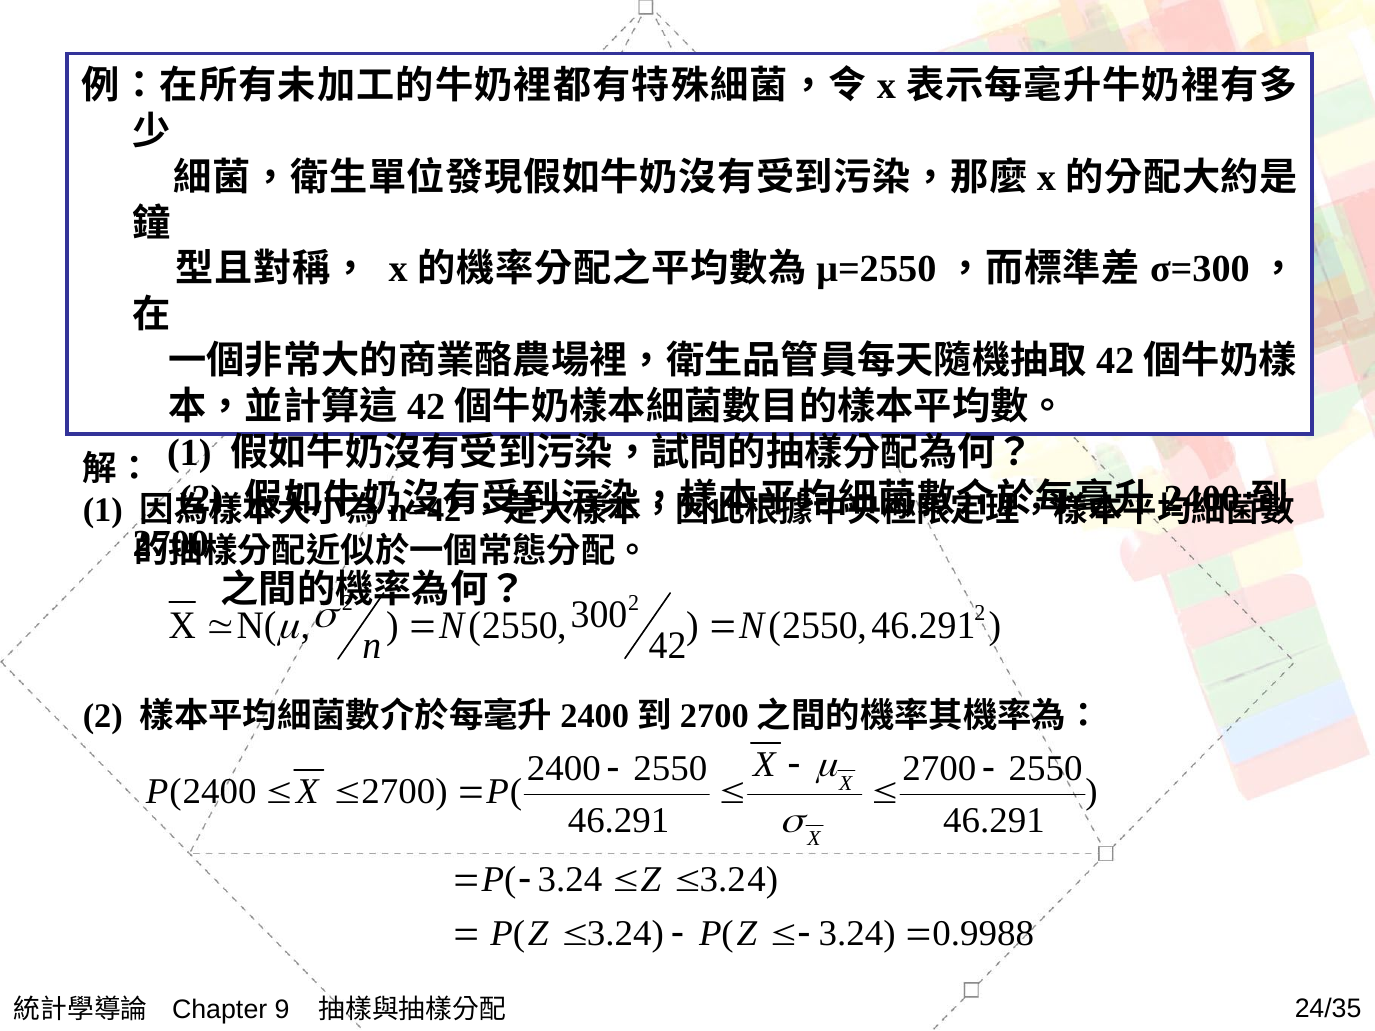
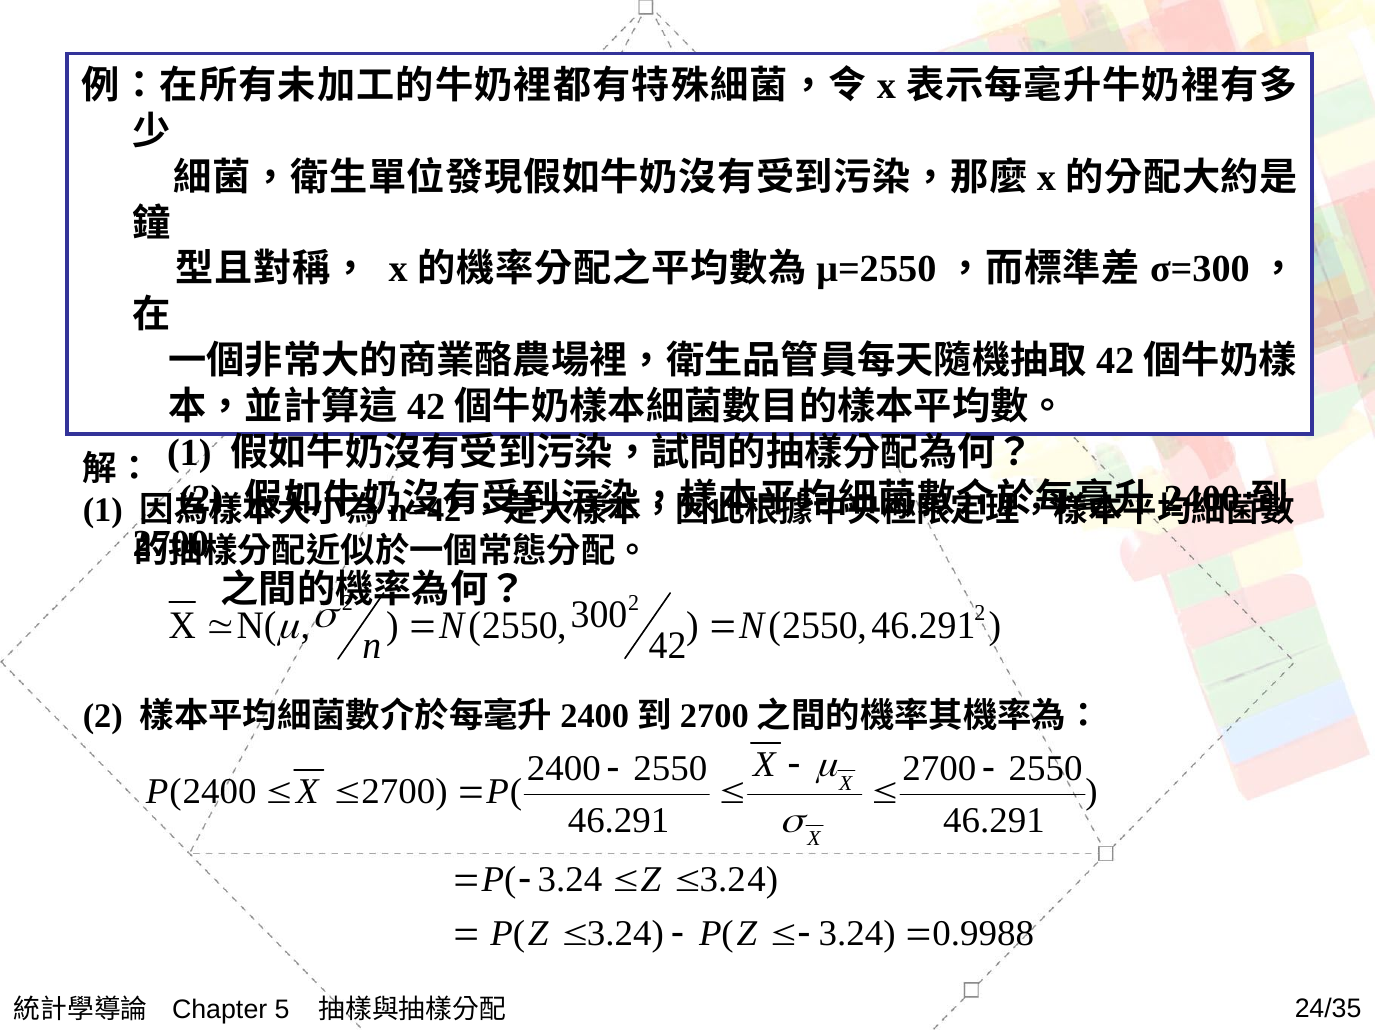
9: 9 -> 5 (282, 1010)
